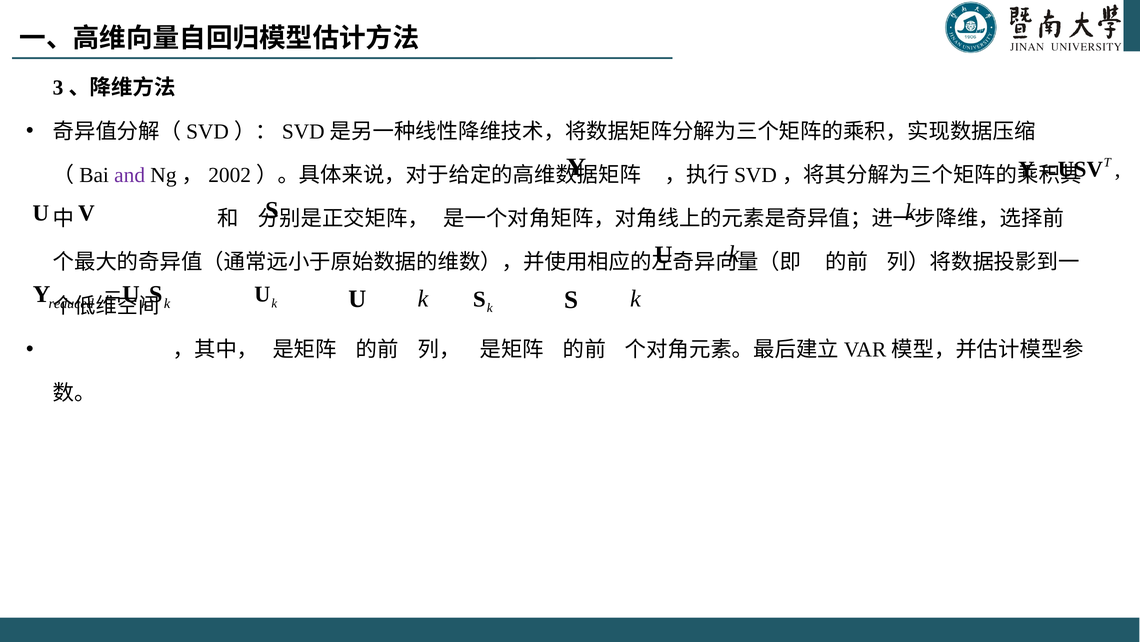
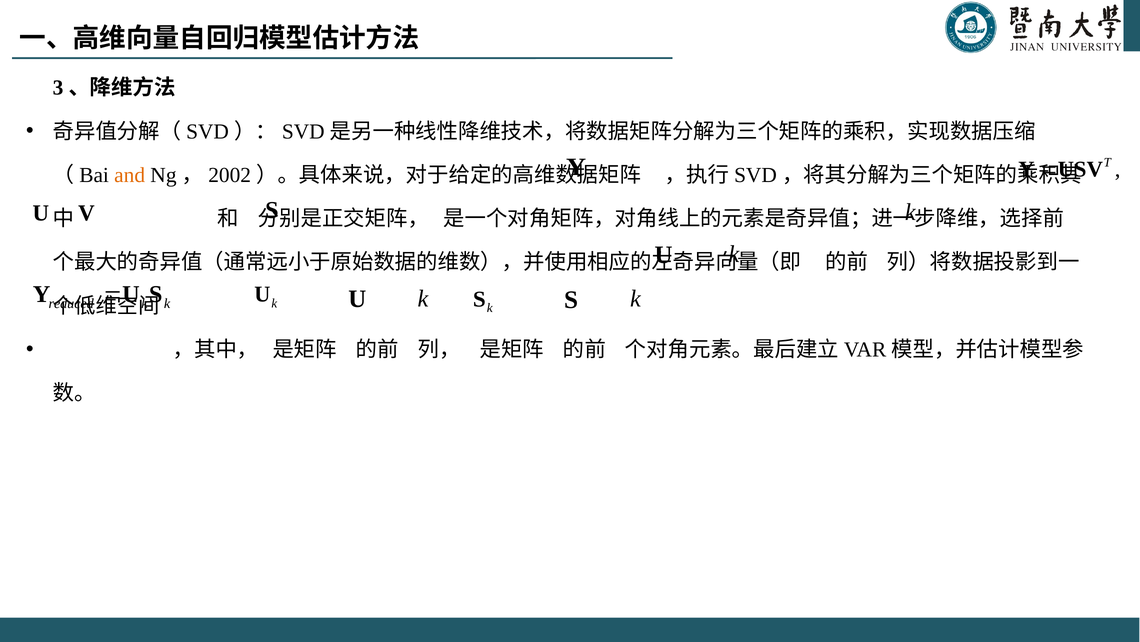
and colour: purple -> orange (130, 175)
